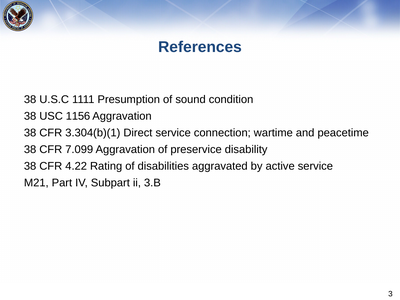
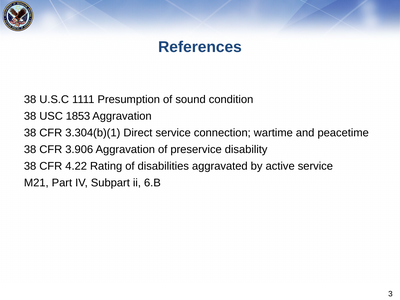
1156: 1156 -> 1853 (78, 116)
7.099: 7.099 -> 3.906 (79, 149)
3.B: 3.B -> 6.B (152, 183)
